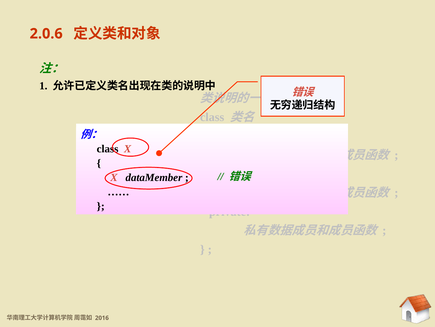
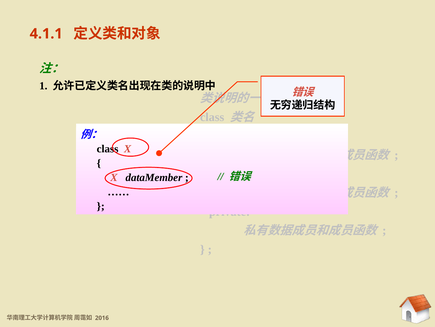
2.0.6: 2.0.6 -> 4.1.1 (46, 34)
